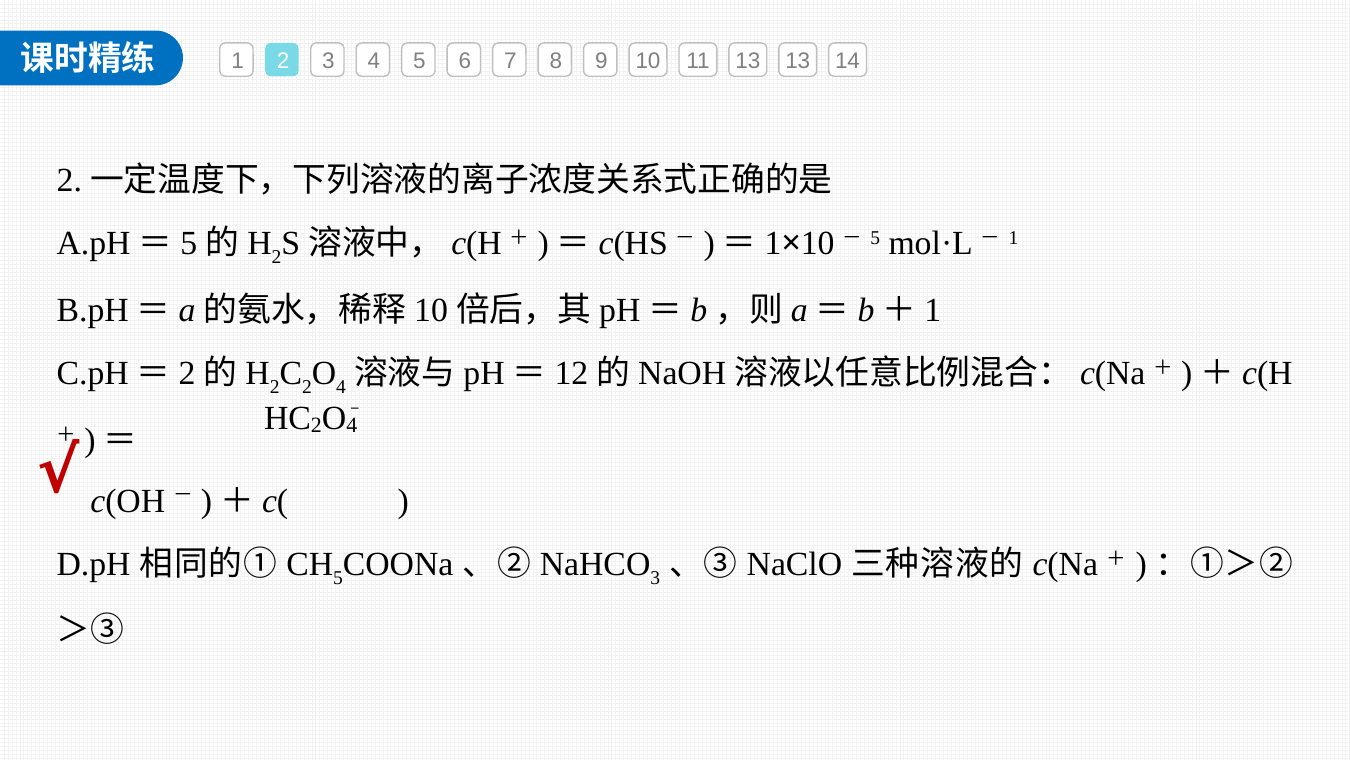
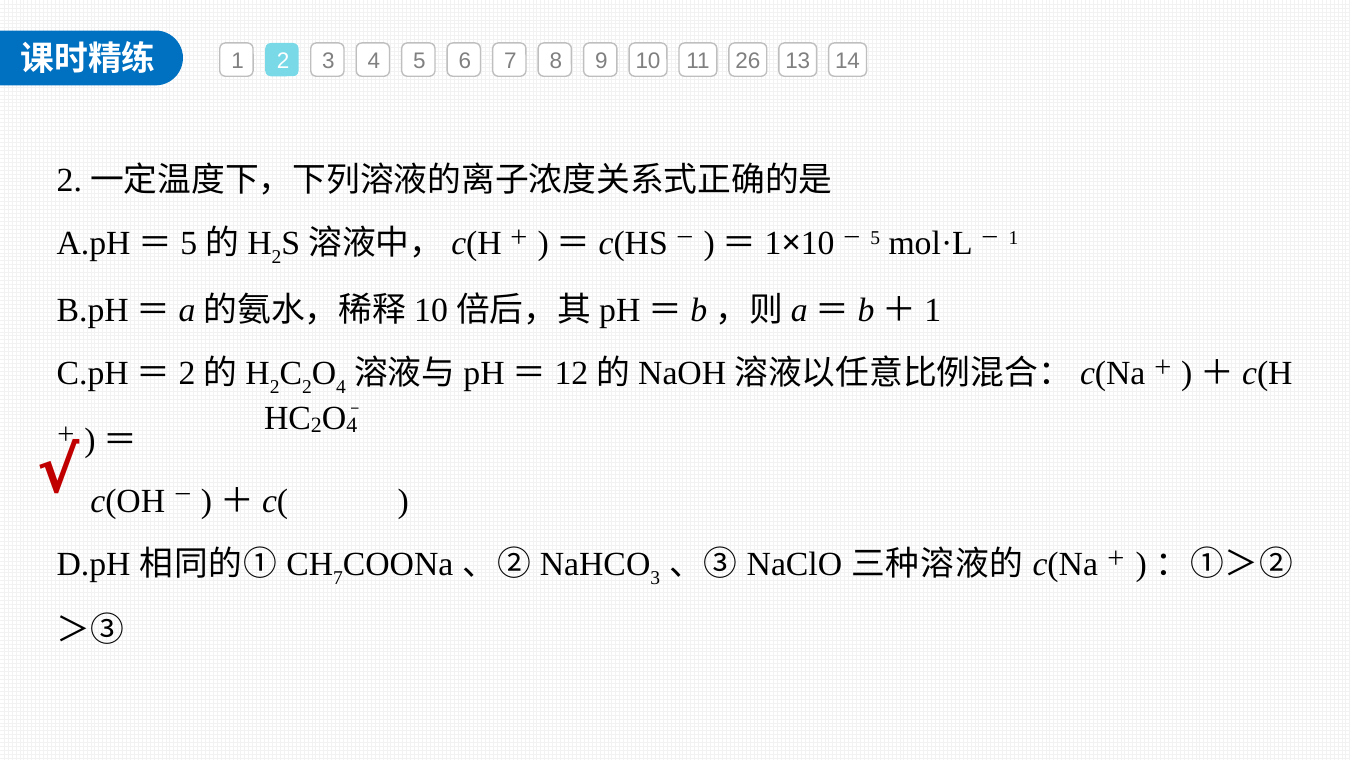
11 13: 13 -> 26 (748, 61)
5: 5 -> 7 (338, 577)
